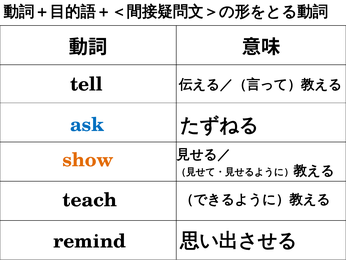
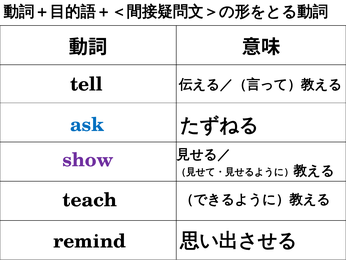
show colour: orange -> purple (88, 160)
